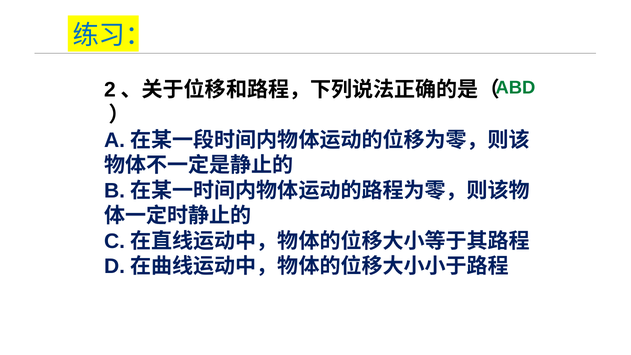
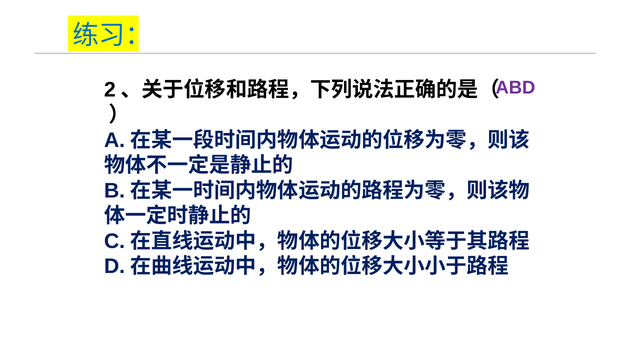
ABD colour: green -> purple (515, 88)
